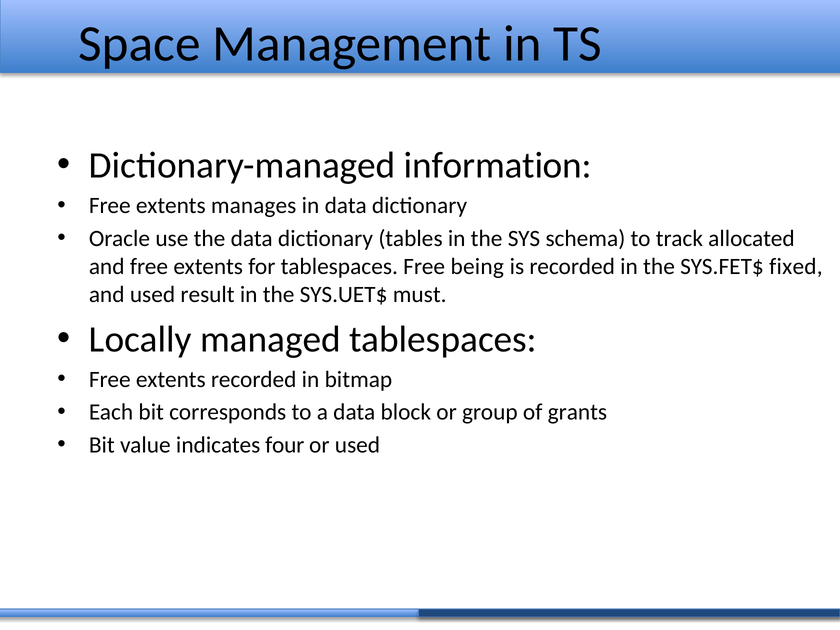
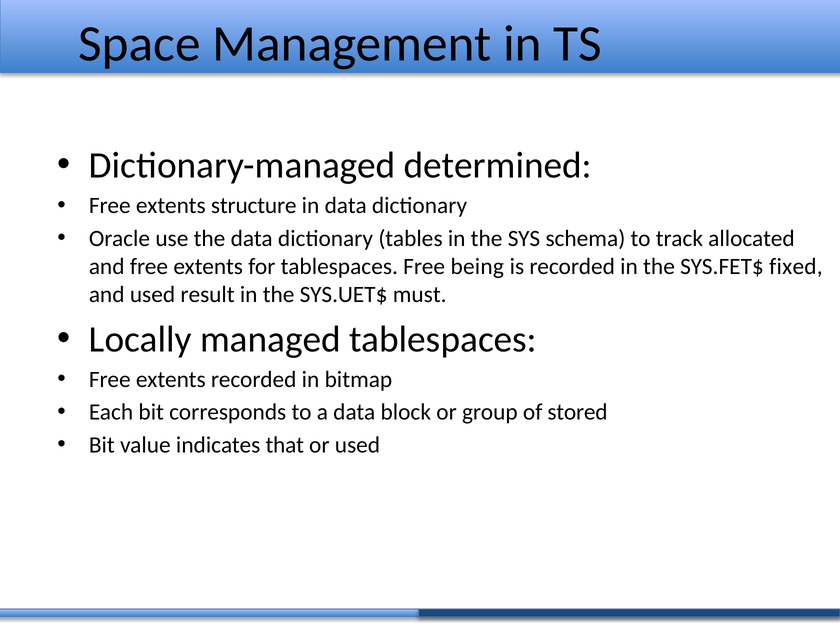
information: information -> determined (498, 166)
manages: manages -> structure (254, 206)
grants: grants -> stored (577, 412)
four: four -> that (285, 445)
